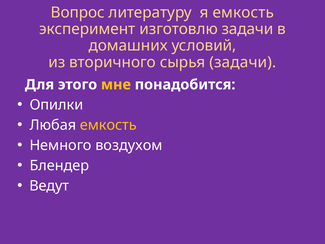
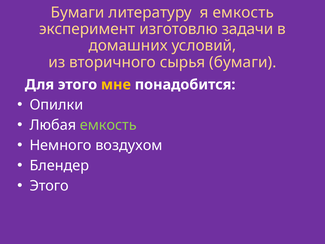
Вопрос: Вопрос -> Бумаги (78, 12)
сырья задачи: задачи -> бумаги (243, 62)
емкость colour: yellow -> light green (108, 125)
Ведут: Ведут -> Этого (49, 186)
